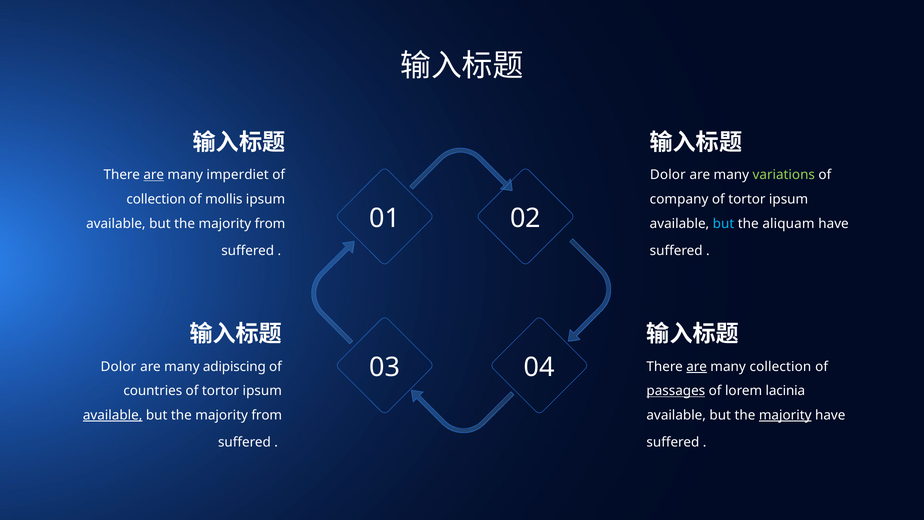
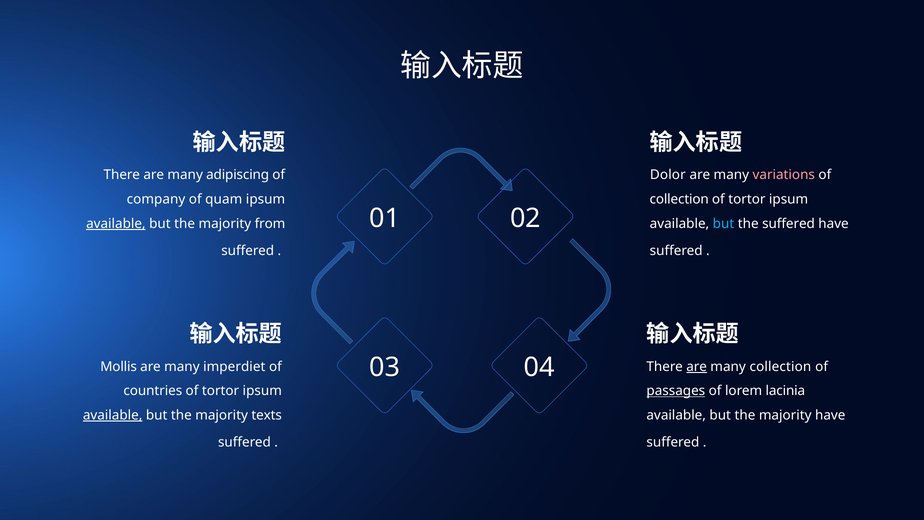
are underline: present -> none (154, 175)
imperdiet: imperdiet -> adipiscing (238, 175)
variations colour: light green -> pink (784, 175)
collection: collection -> company (156, 199)
mollis: mollis -> quam (224, 199)
company: company -> collection (679, 199)
available underline: none -> present (116, 223)
the aliquam: aliquam -> suffered (789, 223)
Dolor: Dolor -> Mollis (119, 366)
adipiscing: adipiscing -> imperdiet (234, 366)
from: from -> texts (267, 415)
majority underline: present -> none (785, 415)
